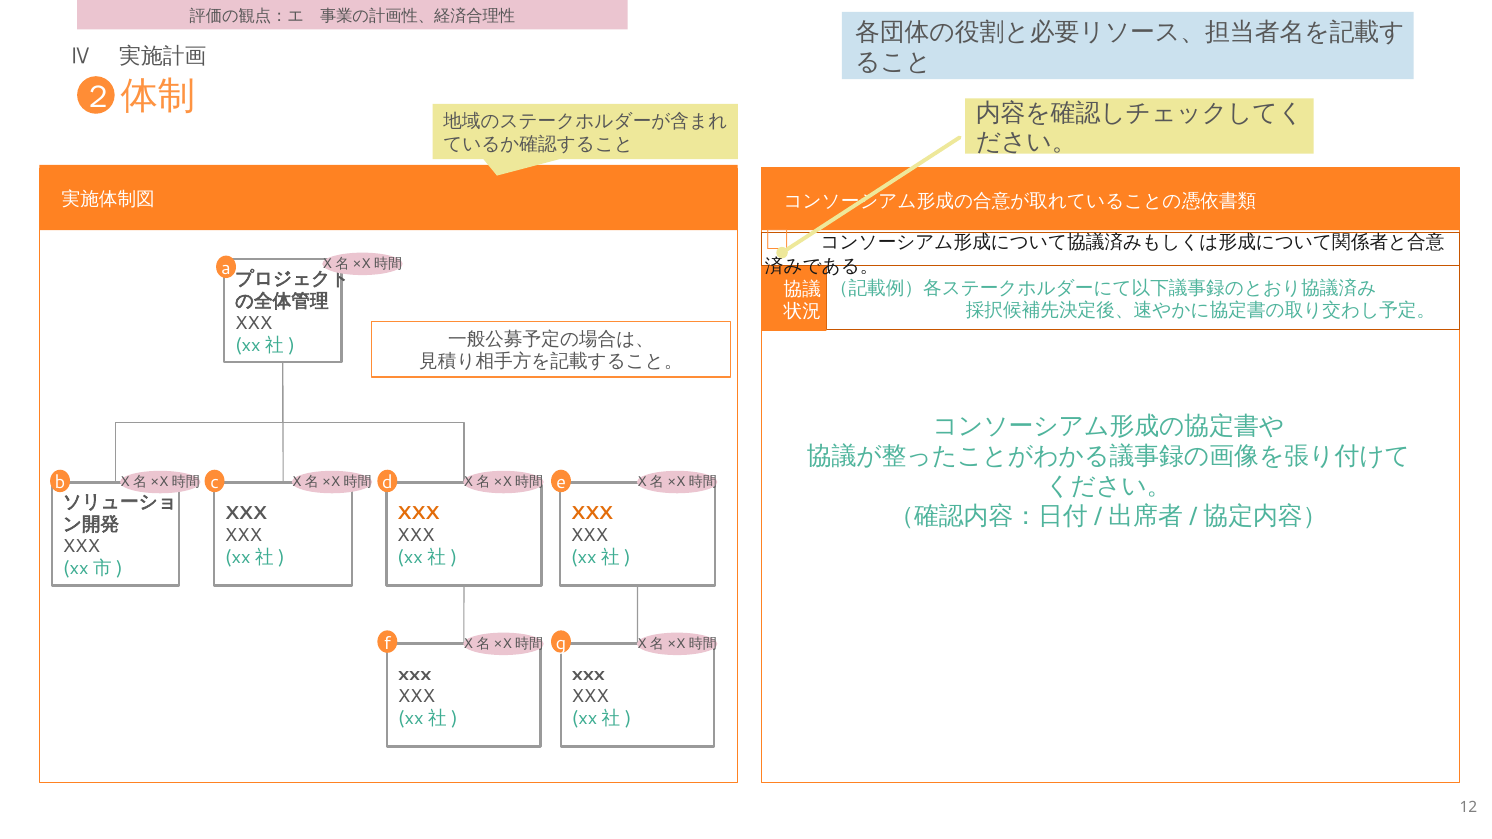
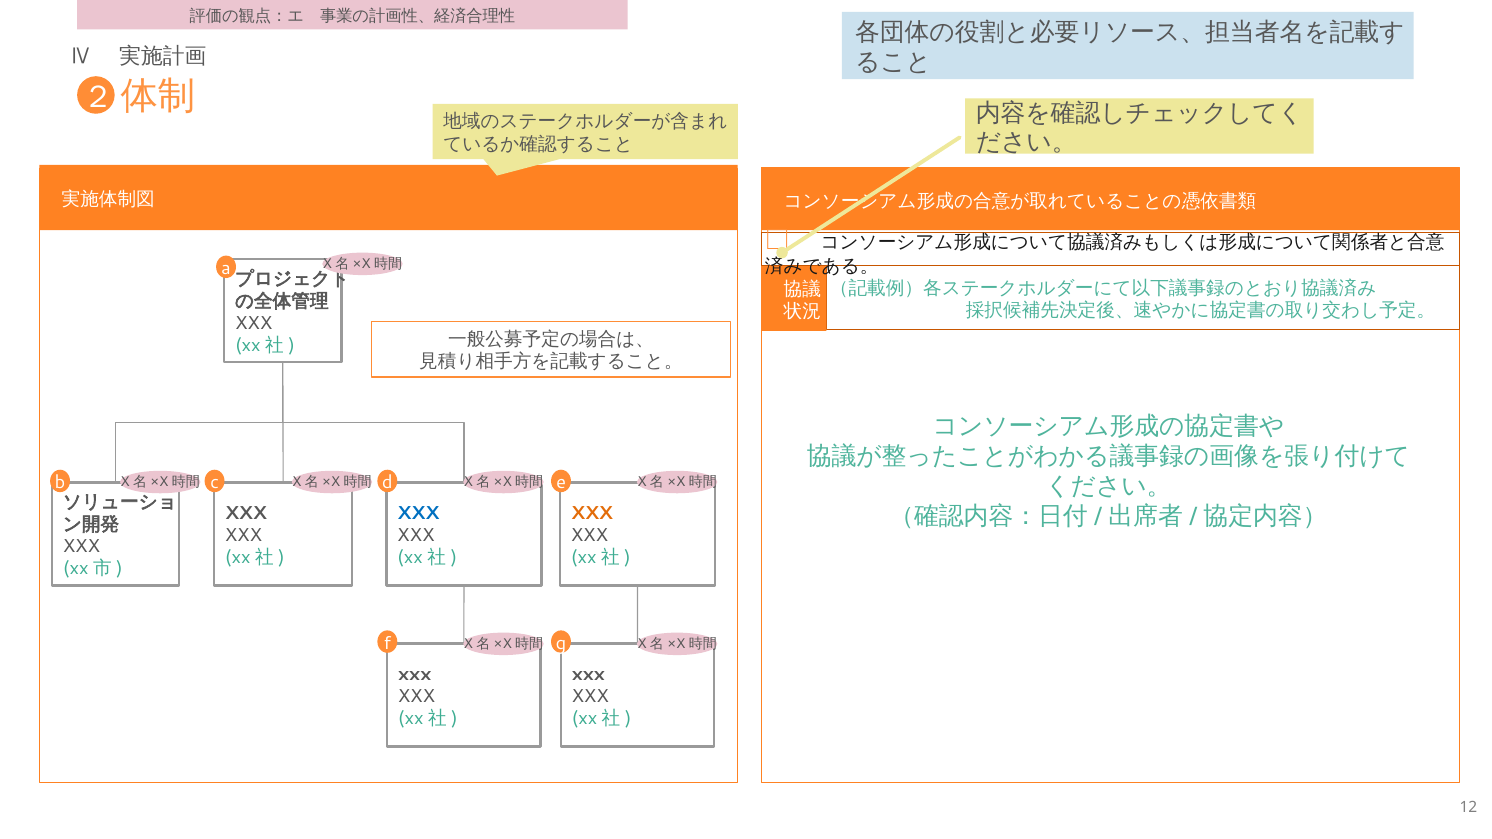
XXX colour: orange -> blue (418, 513)
